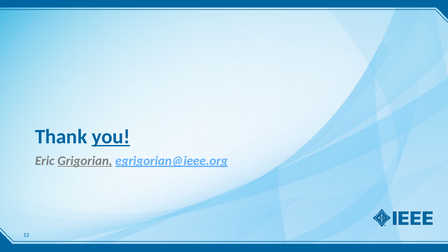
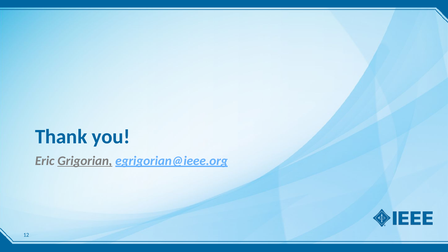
you underline: present -> none (111, 137)
